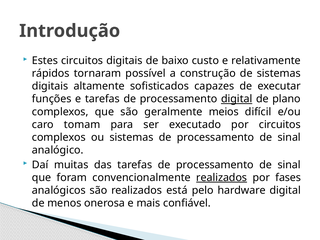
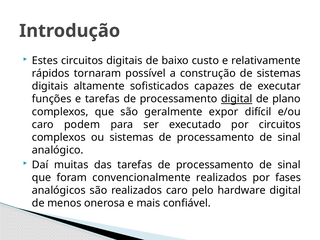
meios: meios -> expor (224, 112)
tomam: tomam -> podem (82, 125)
realizados underline: present -> none (222, 178)
realizados está: está -> caro (177, 190)
